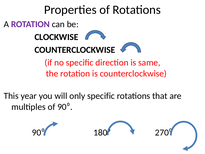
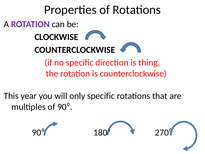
same: same -> thing (149, 63)
